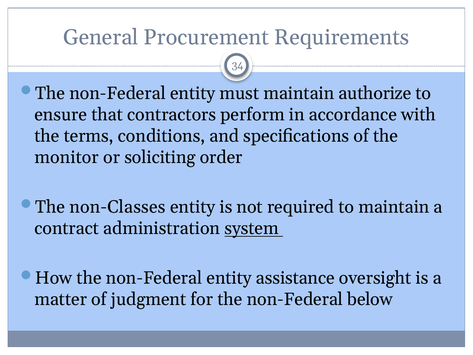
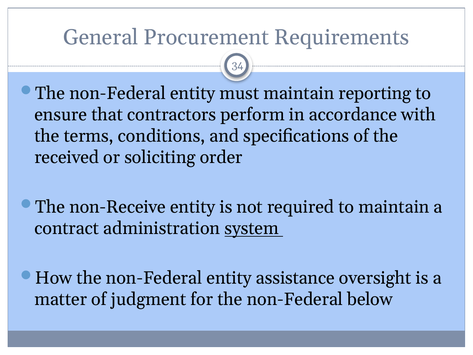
authorize: authorize -> reporting (375, 93)
monitor: monitor -> received (67, 157)
non-Classes: non-Classes -> non-Receive (118, 207)
